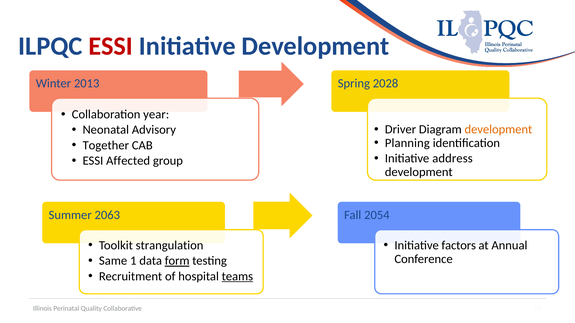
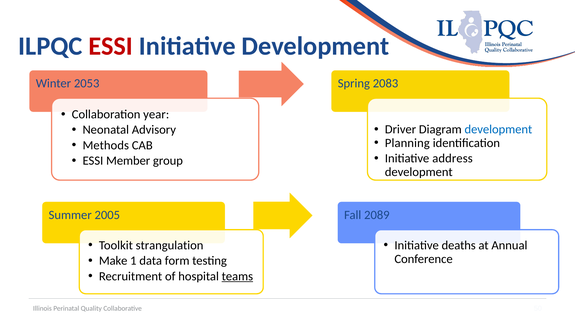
2013: 2013 -> 2053 (87, 84)
2028: 2028 -> 2083 (386, 84)
development colour: orange -> blue (498, 130)
Together: Together -> Methods (106, 145)
Affected: Affected -> Member (128, 161)
2063: 2063 -> 2005 (107, 215)
2054: 2054 -> 2089 (377, 215)
factors: factors -> deaths (459, 246)
Same: Same -> Make (113, 261)
form underline: present -> none (177, 261)
